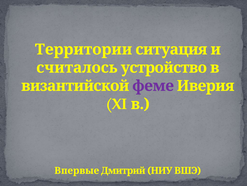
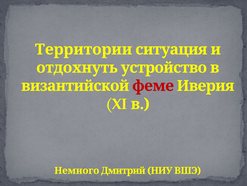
считалось: считалось -> отдохнуть (77, 67)
феме colour: purple -> red (153, 86)
Впервые: Впервые -> Немного (77, 170)
